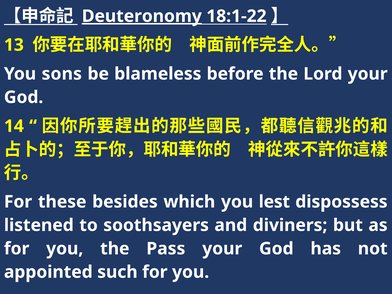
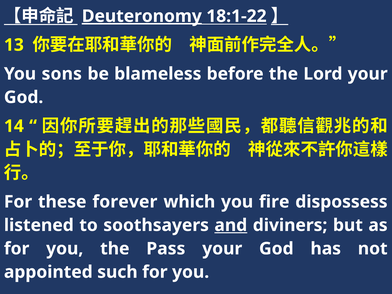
besides: besides -> forever (125, 202)
lest: lest -> fire (274, 202)
and underline: none -> present (231, 225)
